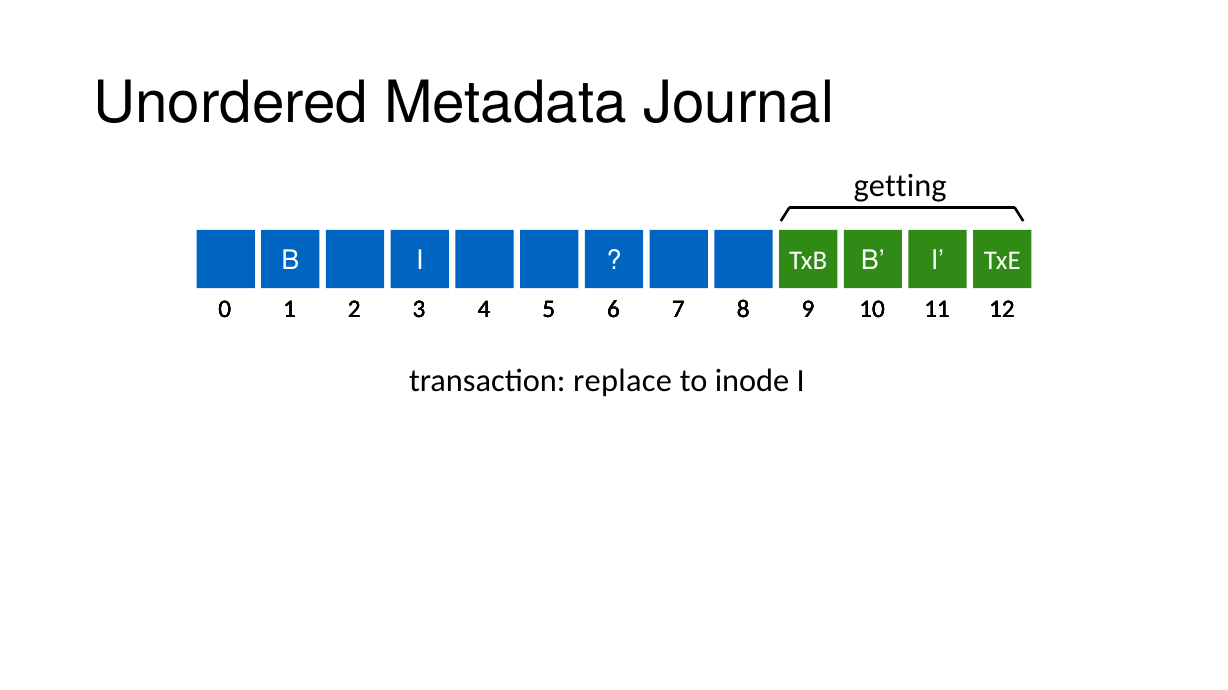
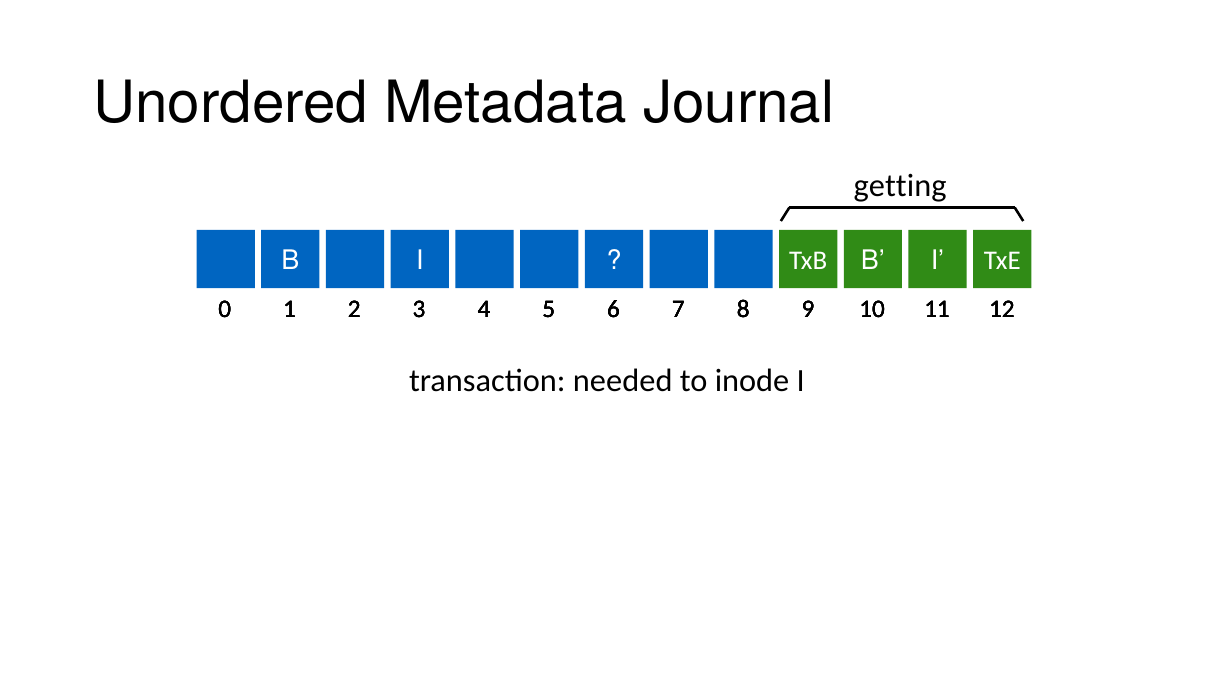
replace: replace -> needed (623, 381)
